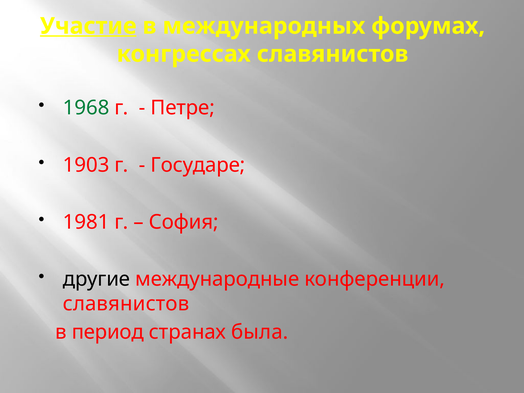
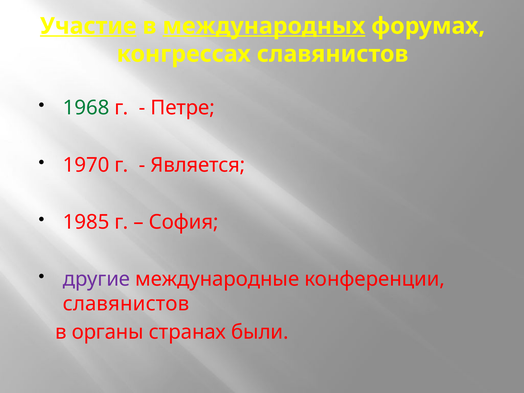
международных underline: none -> present (264, 26)
1903: 1903 -> 1970 (86, 165)
Государе: Государе -> Является (198, 165)
1981: 1981 -> 1985 (86, 222)
другие colour: black -> purple (96, 279)
период: период -> органы (108, 332)
была: была -> были (260, 332)
